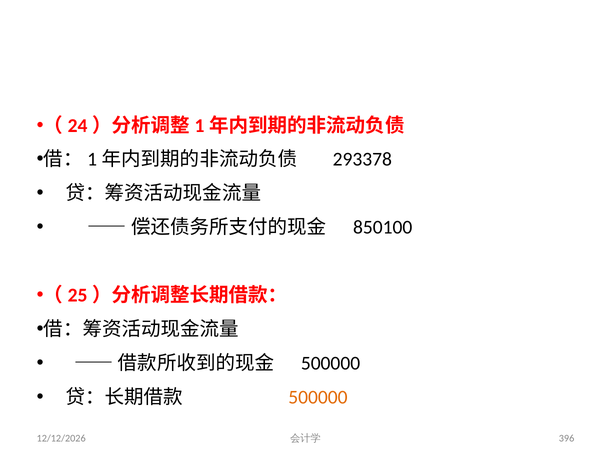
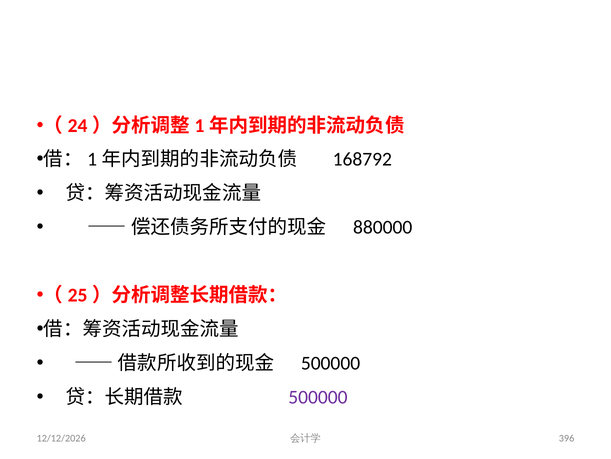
293378: 293378 -> 168792 (362, 159)
850100: 850100 -> 880000 (383, 227)
500000 colour: orange -> purple (318, 397)
